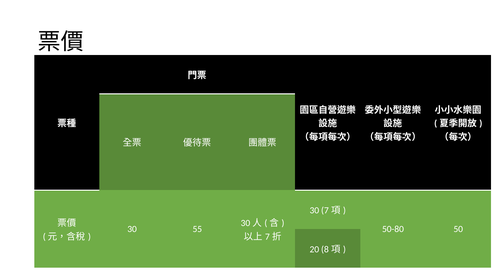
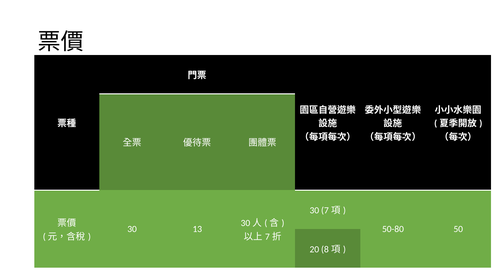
55: 55 -> 13 (197, 229)
